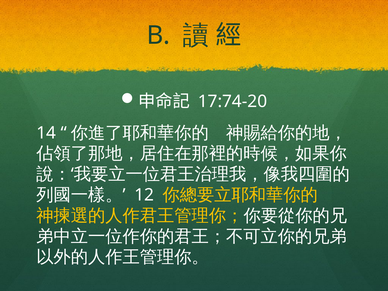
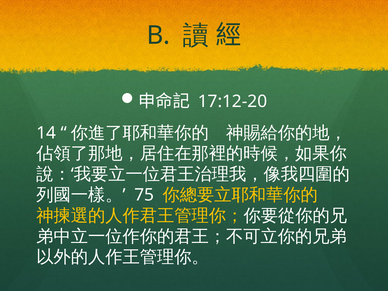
17:74-20: 17:74-20 -> 17:12-20 (232, 101)
12: 12 -> 75 (144, 195)
